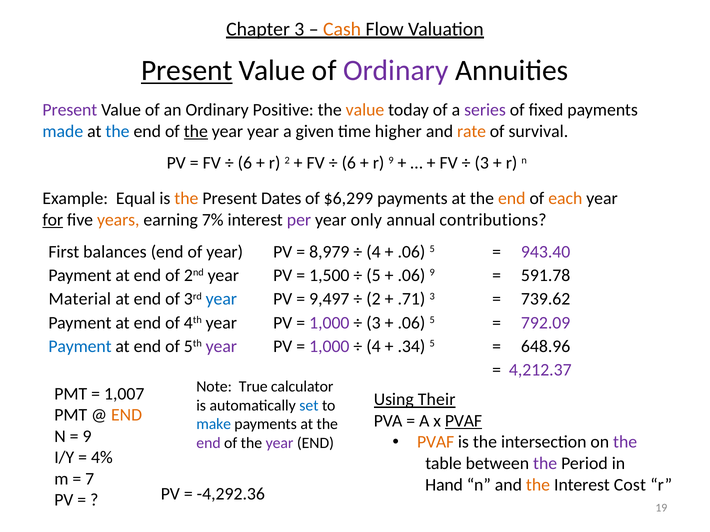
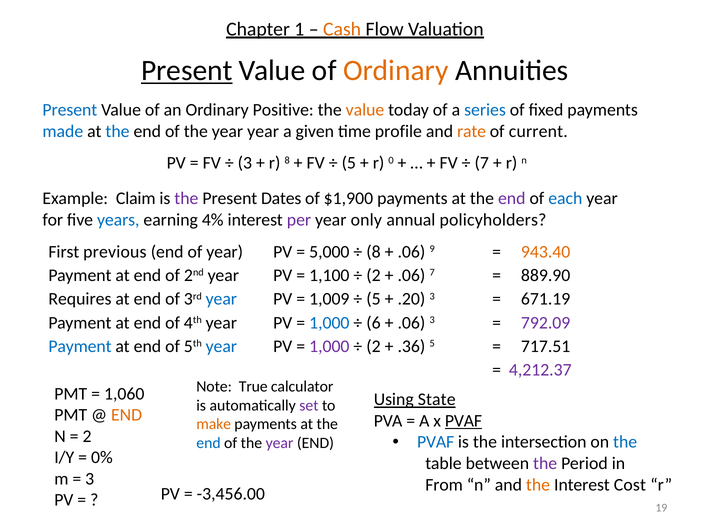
Chapter 3: 3 -> 1 (299, 29)
Ordinary colour: purple -> orange (396, 71)
Present colour: purple -> blue (70, 110)
series colour: purple -> blue (485, 110)
the underline: present -> none (196, 131)
higher: higher -> profile (398, 131)
survival: survival -> current (538, 131)
6: 6 -> 3 (245, 163)
r 2: 2 -> 8 (287, 160)
6: 6 -> 5 (349, 163)
r 9: 9 -> 0 (391, 160)
3: 3 -> 7 (482, 163)
Equal: Equal -> Claim (136, 199)
the colour: orange -> purple (186, 199)
$6,299: $6,299 -> $1,900 (348, 199)
end colour: orange -> purple (512, 199)
each colour: orange -> blue (565, 199)
for underline: present -> none (53, 220)
years colour: orange -> blue (118, 220)
7%: 7% -> 4% (213, 220)
contributions: contributions -> policyholders (493, 220)
balances: balances -> previous (115, 252)
8,979: 8,979 -> 5,000 (329, 252)
4: 4 -> 8 (373, 252)
5: 5 -> 9 (432, 249)
943.40 colour: purple -> orange (546, 252)
1,500: 1,500 -> 1,100 (329, 276)
5: 5 -> 2 (373, 276)
.06 9: 9 -> 7 (432, 273)
591.78: 591.78 -> 889.90 (546, 276)
Material: Material -> Requires (80, 299)
9,497: 9,497 -> 1,009 (329, 299)
2: 2 -> 5 (373, 299)
.71: .71 -> .20 (411, 299)
739.62: 739.62 -> 671.19 (546, 299)
1,000 colour: purple -> blue (329, 323)
3: 3 -> 6 (373, 323)
5: 5 -> 3 (432, 320)
year colour: purple -> blue (221, 347)
4: 4 -> 2 (373, 347)
.34: .34 -> .36 (411, 347)
648.96: 648.96 -> 717.51 (546, 347)
1,007: 1,007 -> 1,060 (124, 394)
Their: Their -> State (437, 400)
set colour: blue -> purple (309, 406)
make colour: blue -> orange (214, 425)
9: 9 -> 2 (87, 437)
PVAF colour: orange -> blue (436, 443)
the colour: purple -> blue (625, 443)
end colour: purple -> blue (208, 444)
4%: 4% -> 0% (102, 458)
7: 7 -> 3 (90, 479)
Hand: Hand -> From (444, 485)
-4,292.36: -4,292.36 -> -3,456.00 (231, 495)
